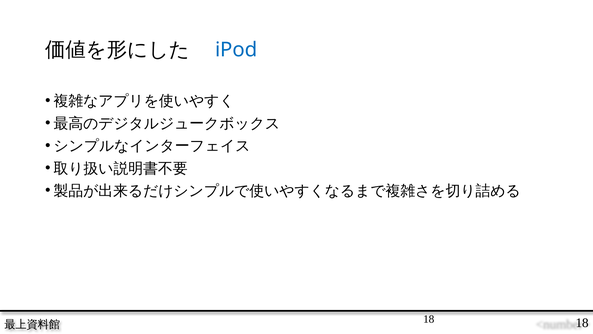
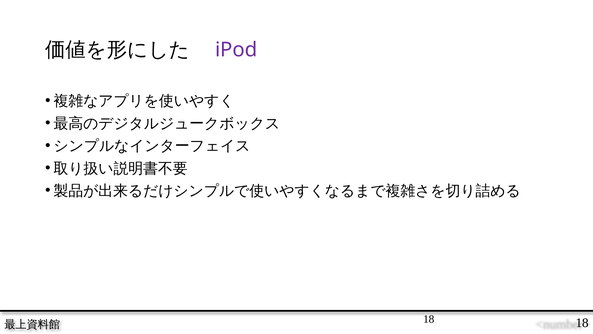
iPod colour: blue -> purple (236, 50)
